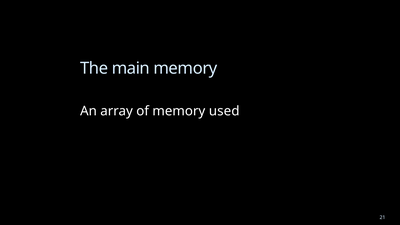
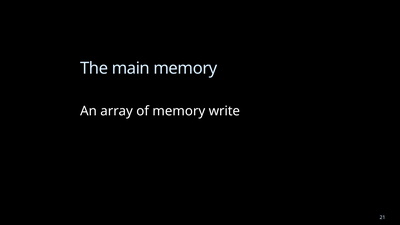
used: used -> write (224, 111)
